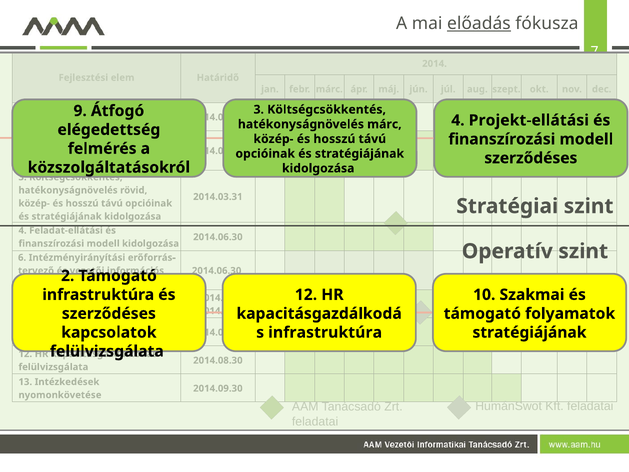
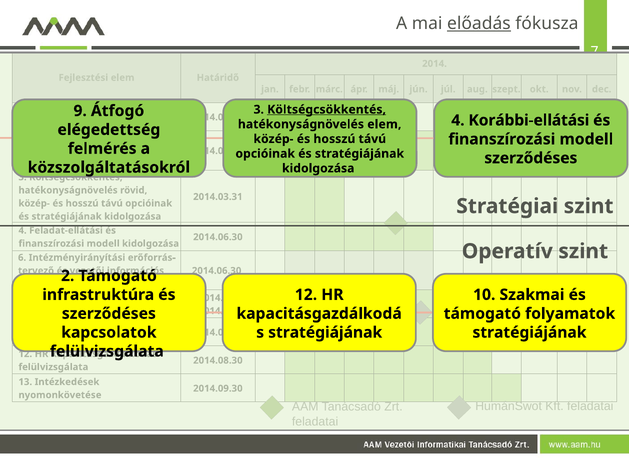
Költségcsökkentés underline: none -> present (327, 110)
Projekt-ellátási: Projekt-ellátási -> Korábbi-ellátási (529, 120)
hatékonyságnövelés márc: márc -> elem (384, 124)
infrastruktúra: infrastruktúra -> stratégiájának (325, 332)
